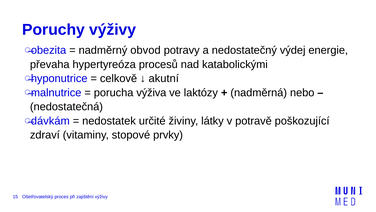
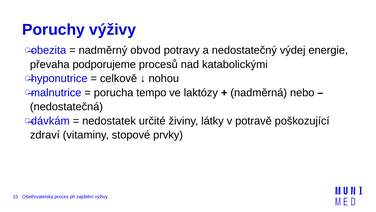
hypertyreóza: hypertyreóza -> podporujeme (104, 64)
akutní: akutní -> nohou (164, 78)
výživa: výživa -> tempo (151, 92)
